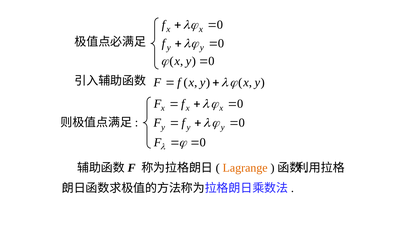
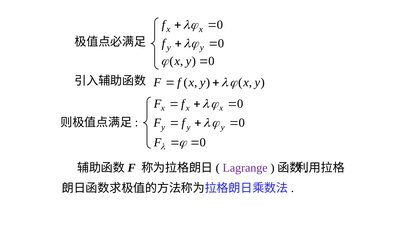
Lagrange colour: orange -> purple (245, 168)
